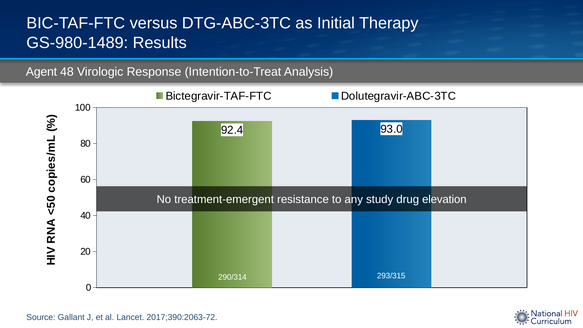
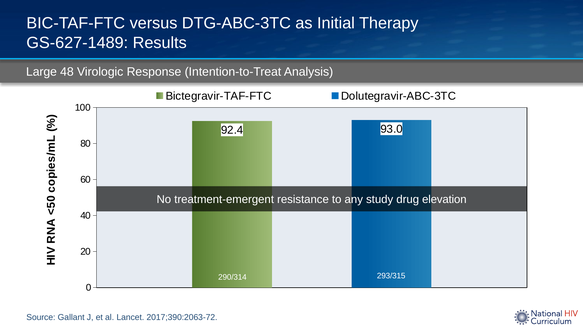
GS-980-1489: GS-980-1489 -> GS-627-1489 (77, 43)
Agent: Agent -> Large (41, 72)
